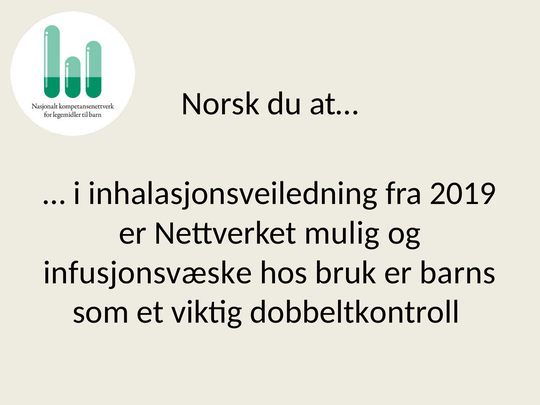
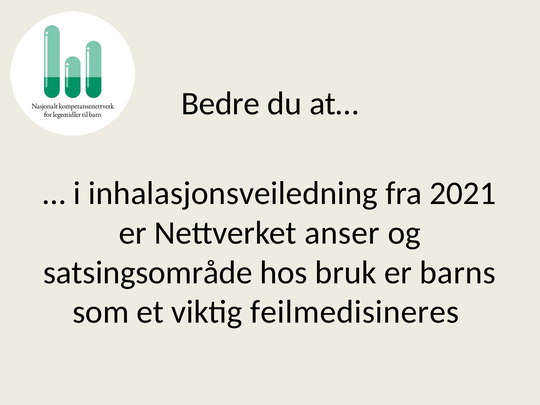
Norsk: Norsk -> Bedre (221, 104)
2019: 2019 -> 2021 (463, 193)
mulig: mulig -> anser (342, 233)
infusjonsvæske: infusjonsvæske -> satsingsområde (148, 272)
dobbeltkontroll: dobbeltkontroll -> feilmedisineres (355, 312)
